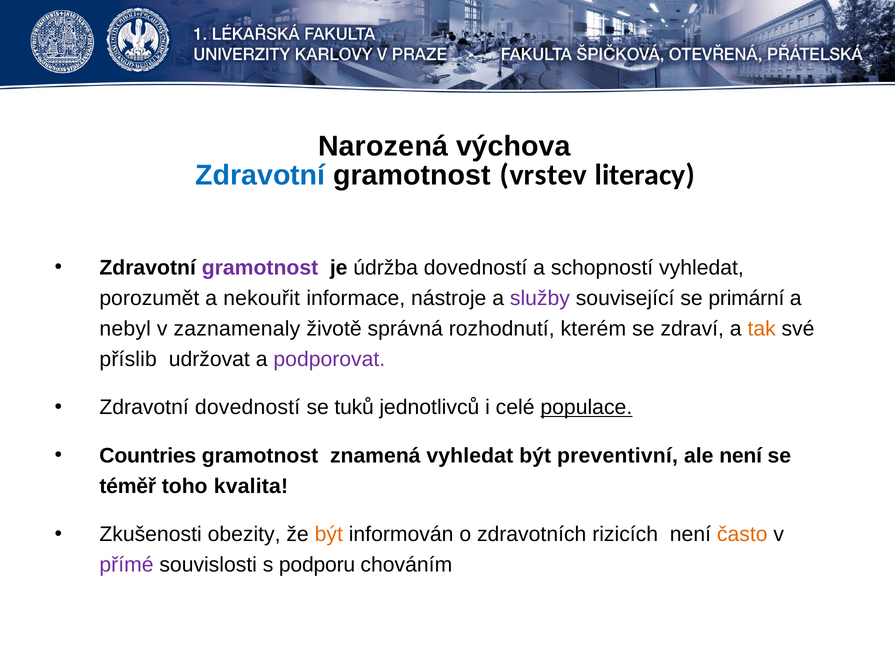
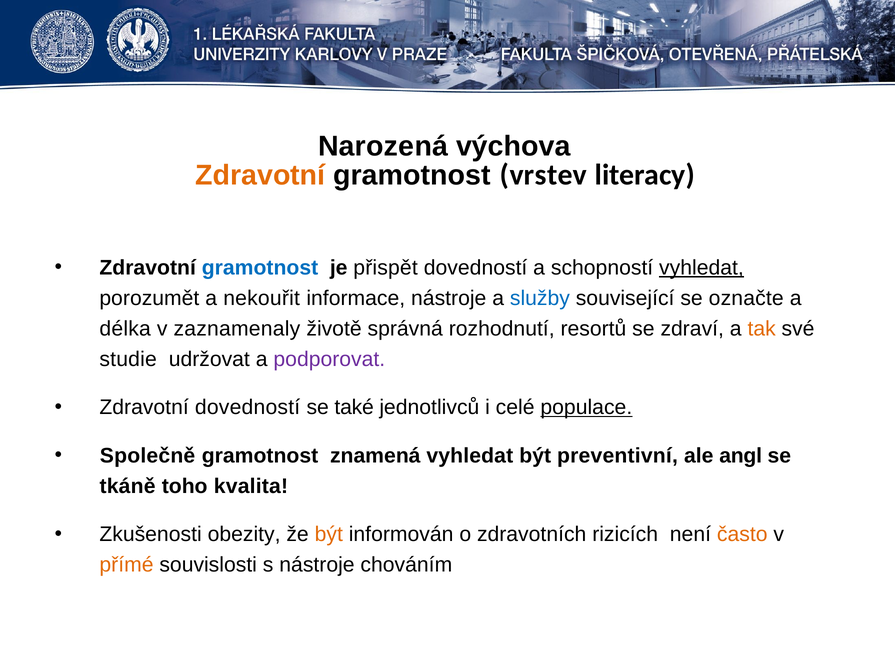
Zdravotní colour: blue -> orange (260, 175)
gramotnost colour: purple -> blue (260, 268)
údržba: údržba -> přispět (386, 268)
vyhledat underline: none -> present (701, 268)
služby colour: purple -> blue (540, 298)
primární: primární -> označte (746, 298)
nebyl: nebyl -> délka (125, 329)
kterém: kterém -> resortů (593, 329)
příslib: příslib -> studie (128, 359)
tuků: tuků -> také (354, 408)
Countries: Countries -> Společně (148, 456)
ale není: není -> angl (741, 456)
téměř: téměř -> tkáně (128, 486)
přímé colour: purple -> orange (127, 565)
s podporu: podporu -> nástroje (317, 565)
